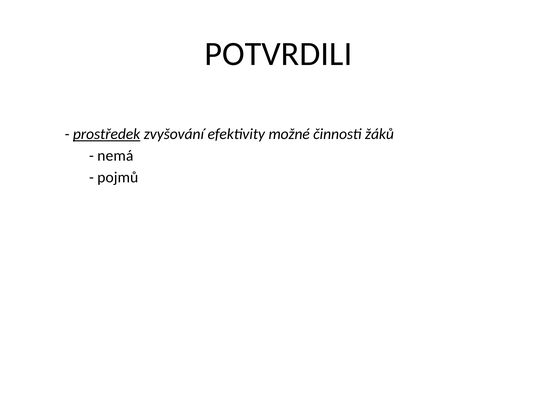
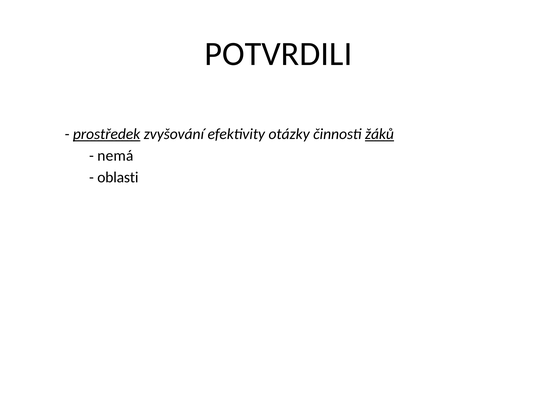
možné: možné -> otázky (289, 134)
žáků underline: none -> present (379, 134)
pojmů: pojmů -> oblasti (118, 177)
